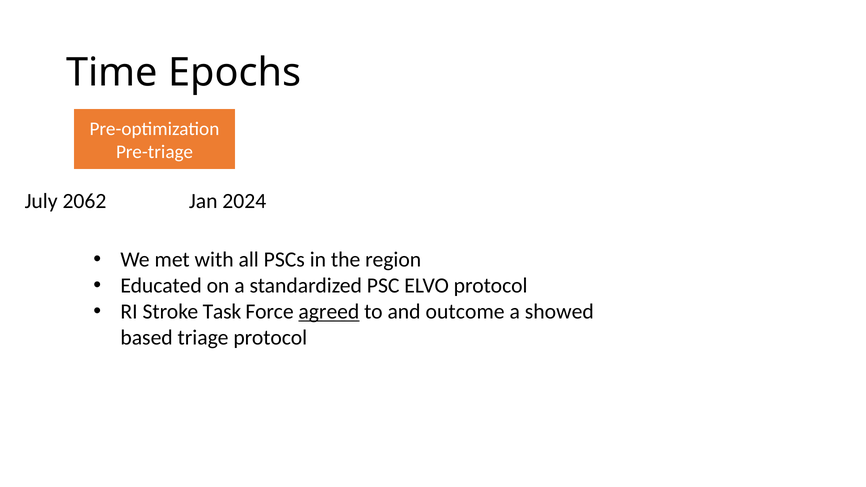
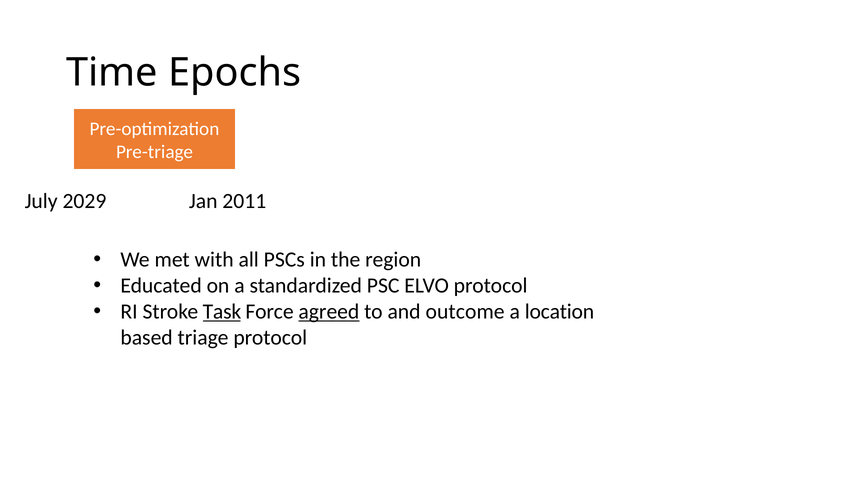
2062: 2062 -> 2029 (84, 201)
2024: 2024 -> 2011 (244, 201)
Task underline: none -> present (222, 312)
showed: showed -> location (559, 312)
